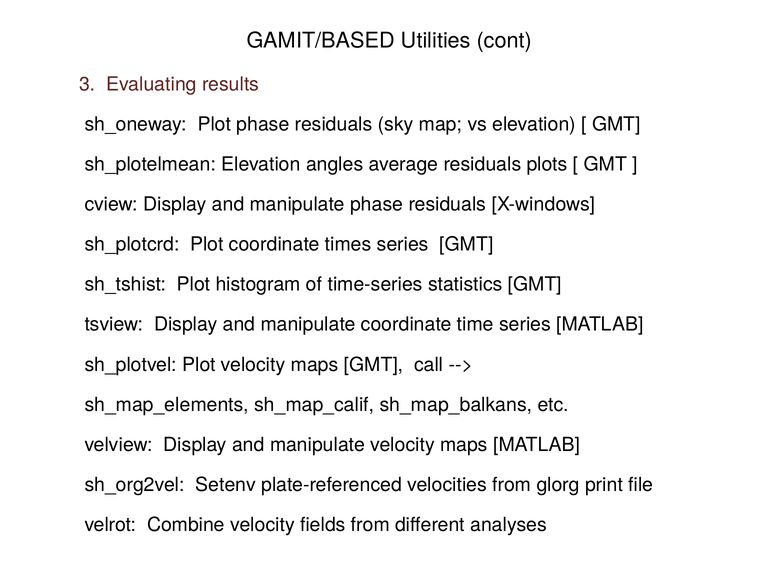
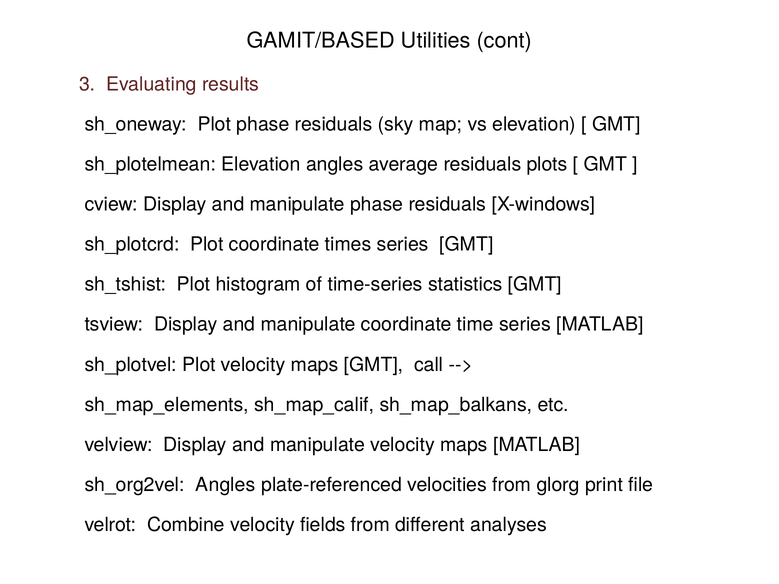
sh_org2vel Setenv: Setenv -> Angles (226, 485)
